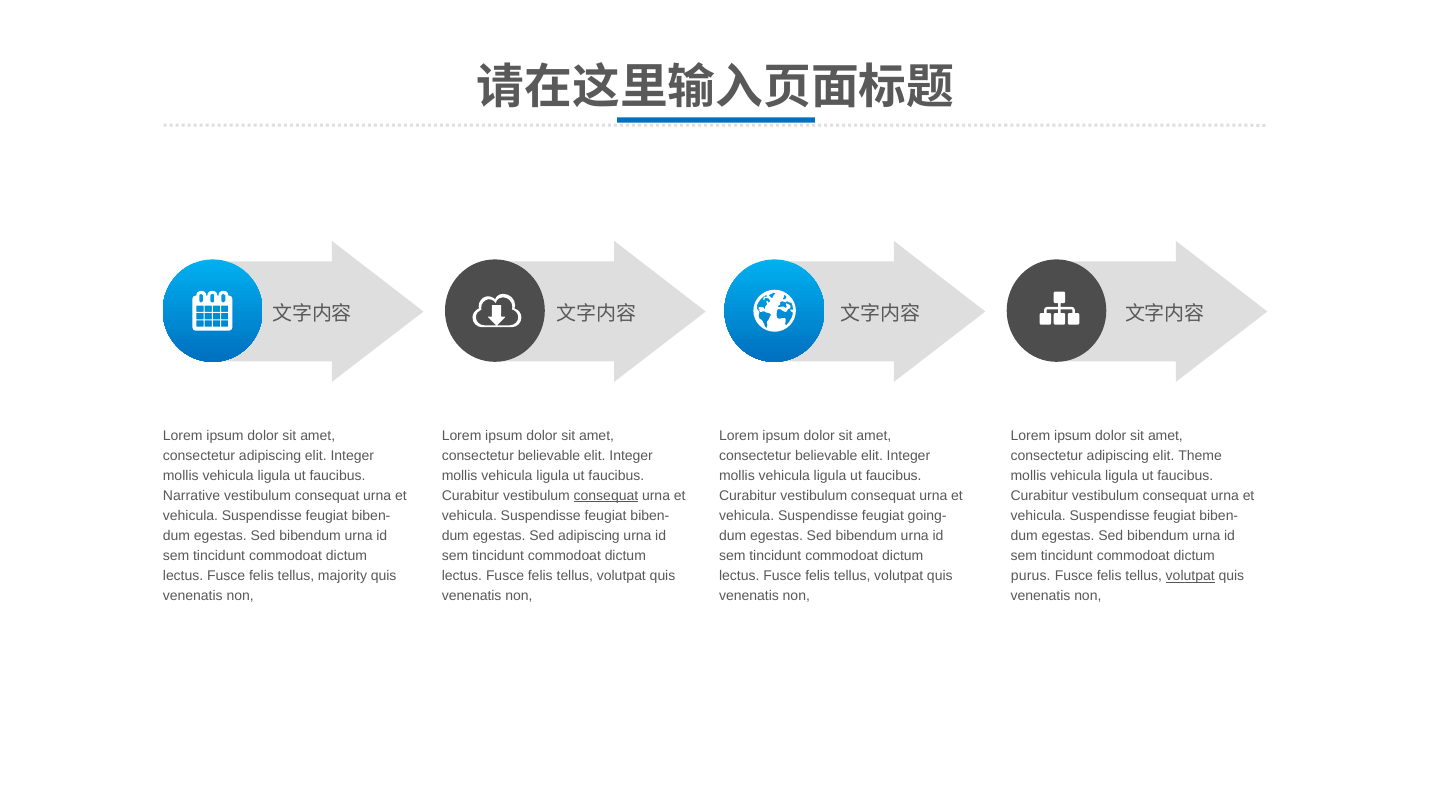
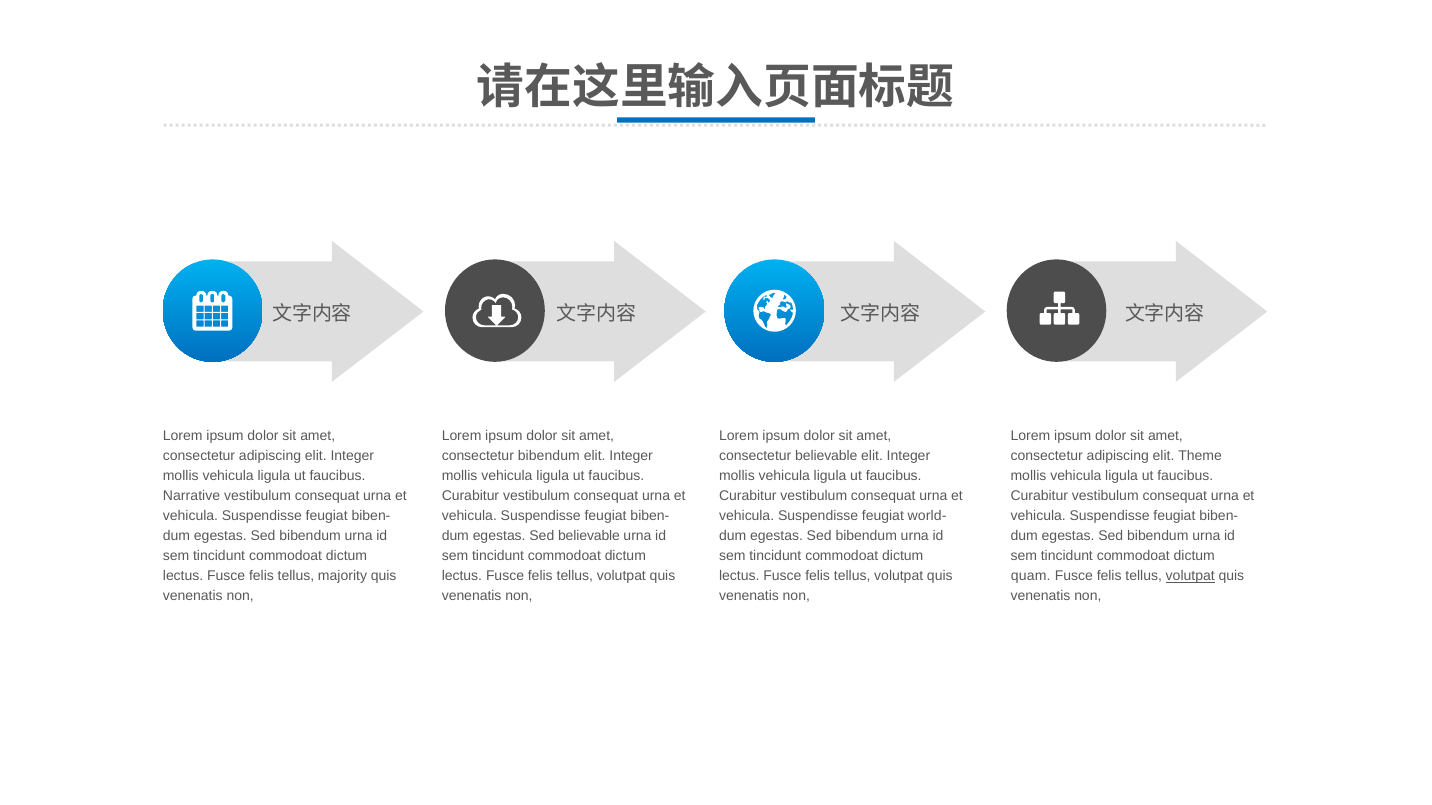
believable: believable -> bibendum (549, 456)
consequat underline: present -> none (606, 496)
going-: going- -> world- (927, 516)
Sed adipiscing: adipiscing -> believable (589, 536)
purus: purus -> quam (1031, 576)
